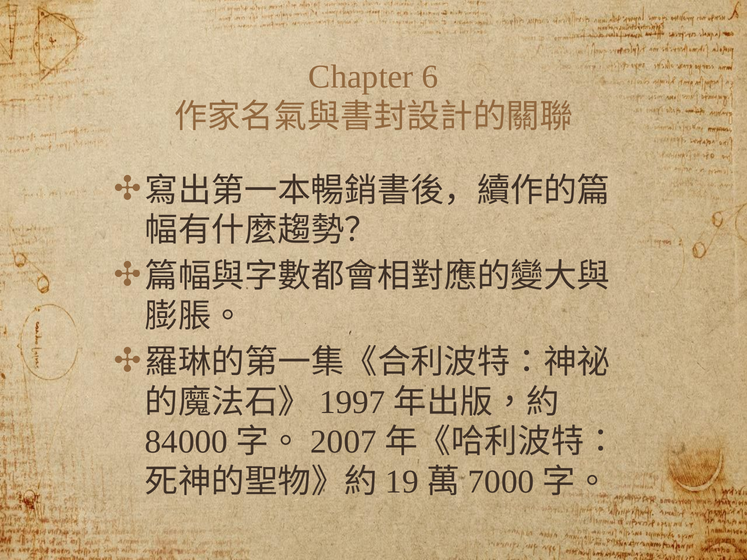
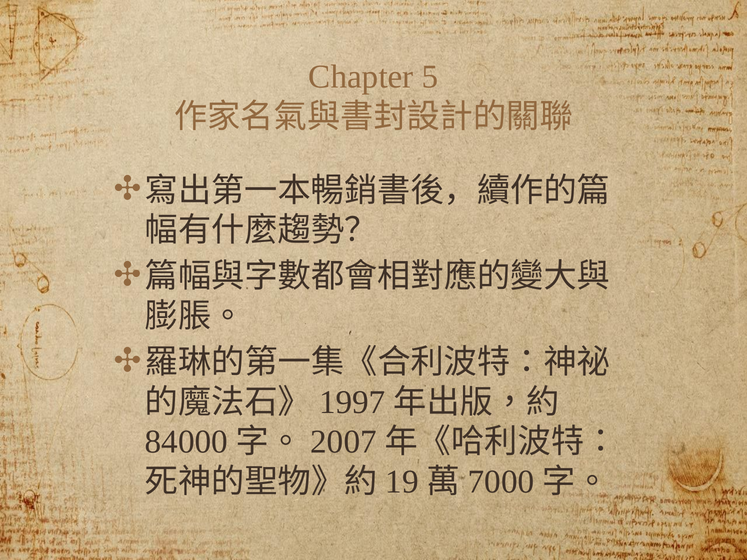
6: 6 -> 5 (430, 77)
